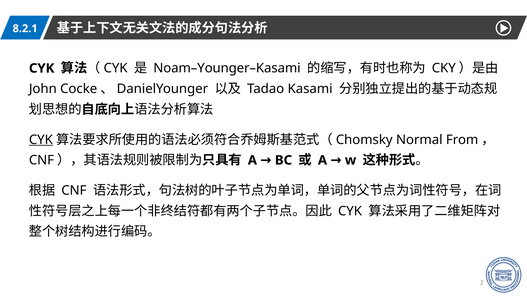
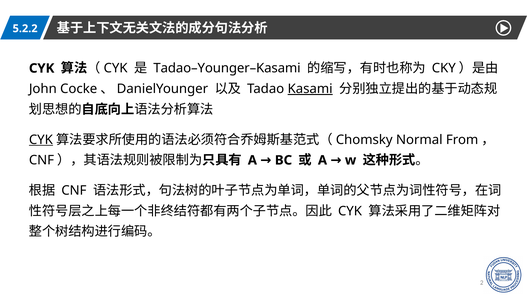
8.2.1: 8.2.1 -> 5.2.2 (25, 29)
Noam–Younger–Kasami: Noam–Younger–Kasami -> Tadao–Younger–Kasami (227, 68)
Kasami underline: none -> present (310, 89)
